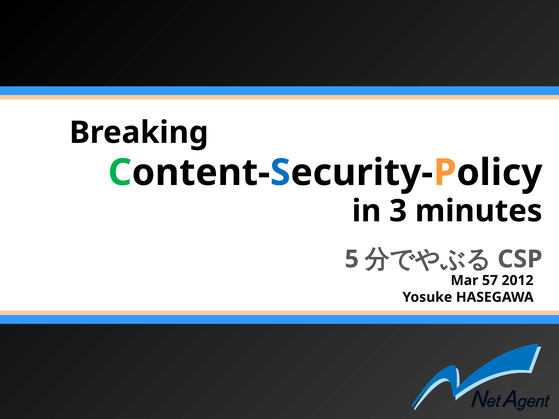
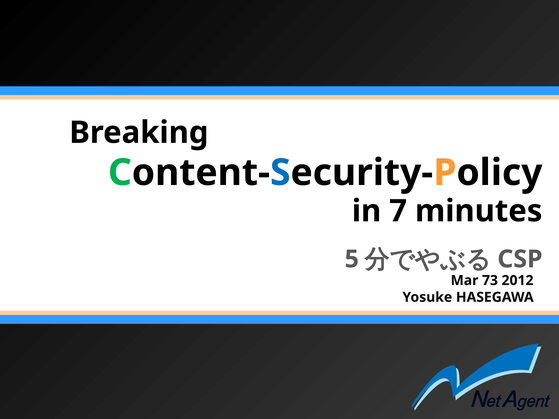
3: 3 -> 7 (398, 211)
57: 57 -> 73 (490, 281)
